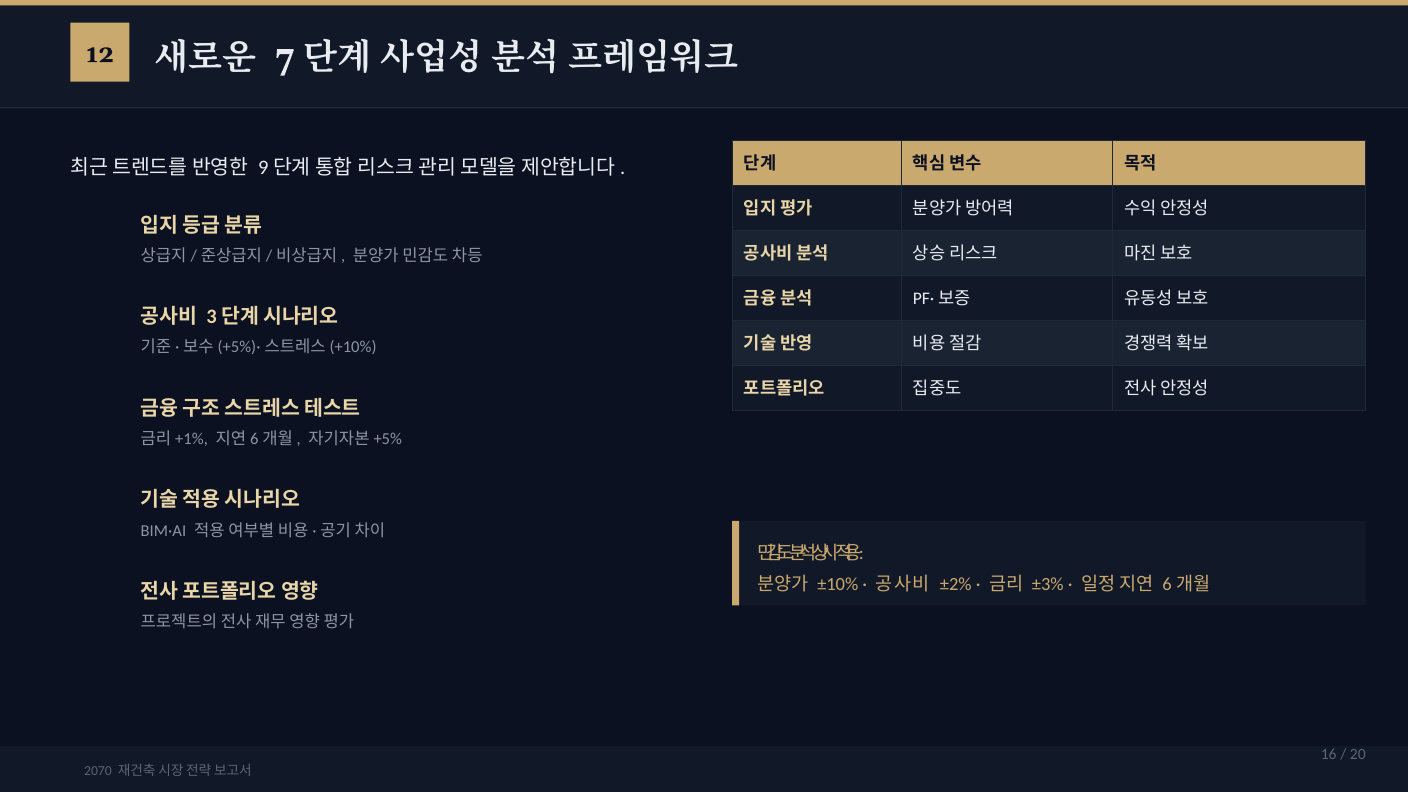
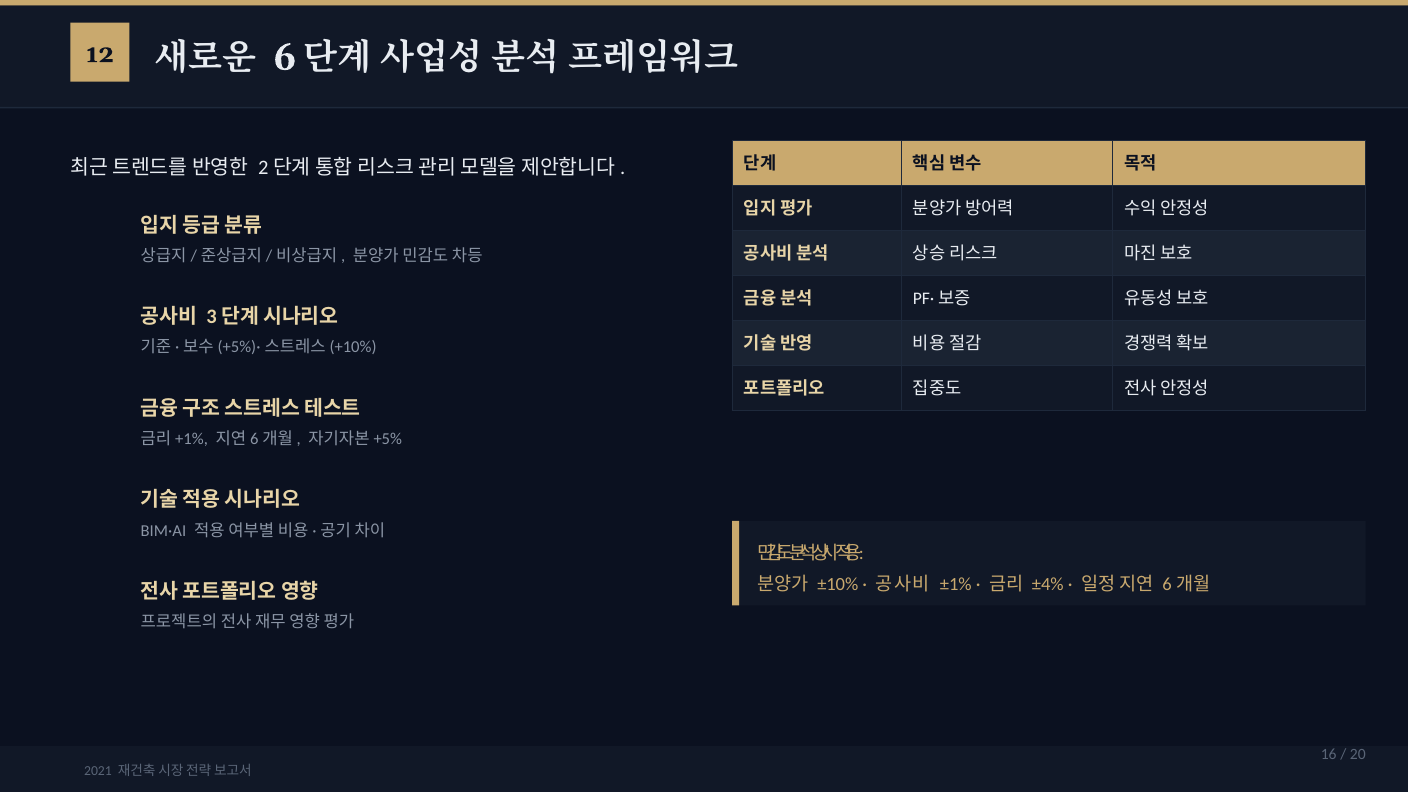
7: 7 -> 6 (285, 58)
9: 9 -> 2 (263, 168)
±2%: ±2% -> ±1% (956, 584)
±3%: ±3% -> ±4% (1048, 584)
2070: 2070 -> 2021 (98, 771)
